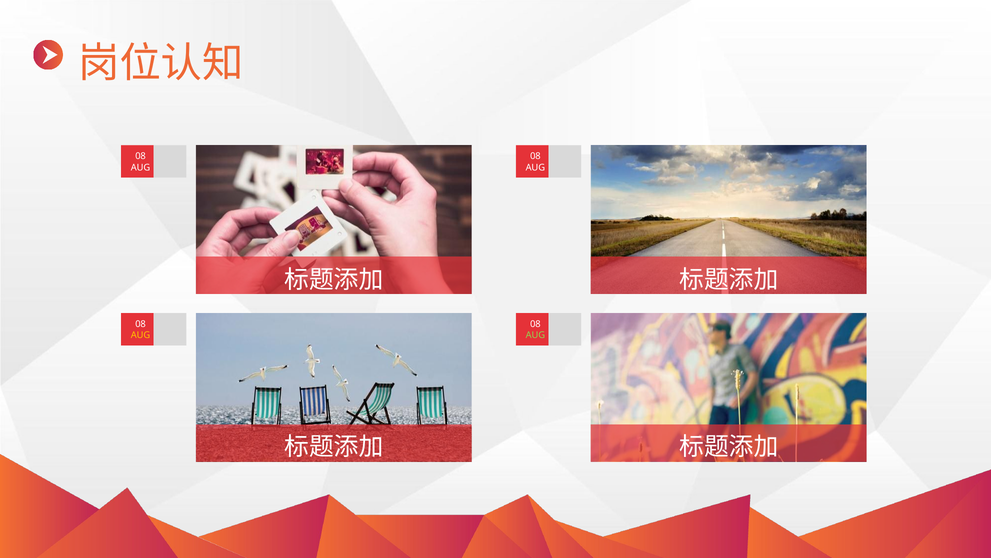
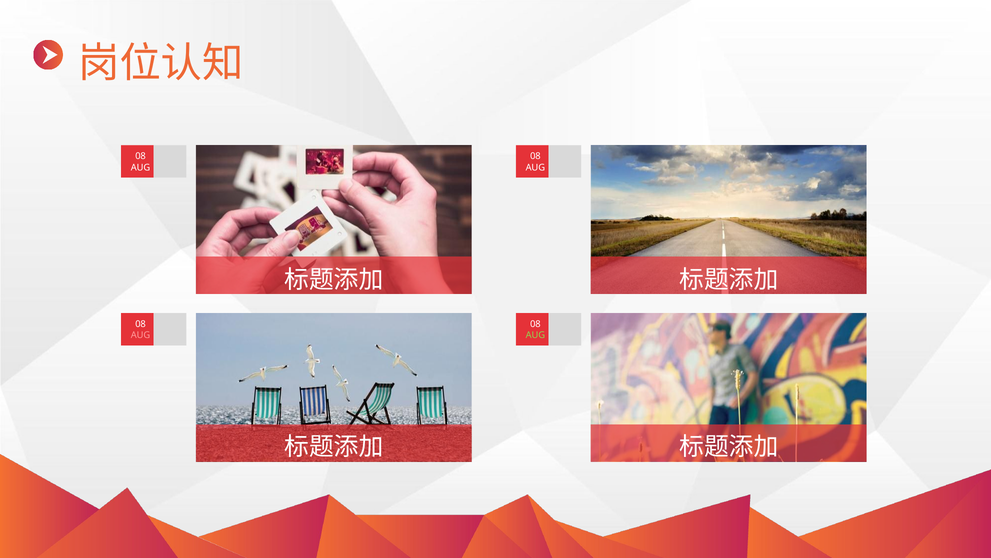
AUG colour: yellow -> pink (141, 335)
